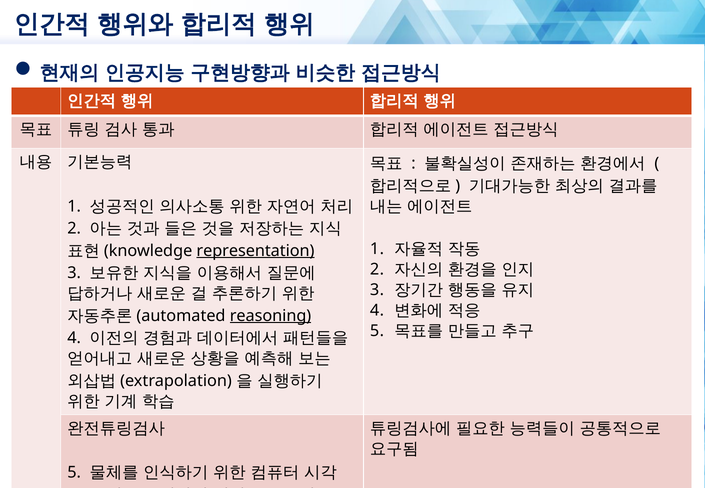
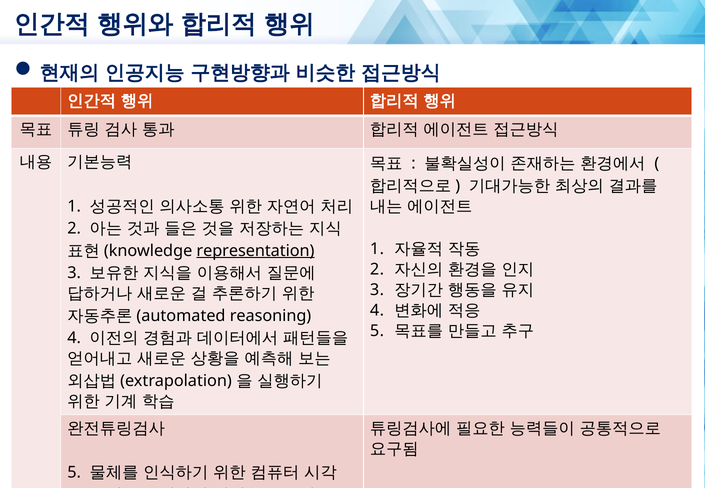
reasoning underline: present -> none (271, 316)
